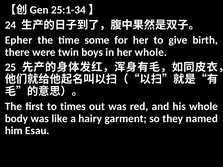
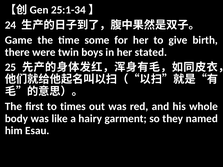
Epher: Epher -> Game (19, 40)
her whole: whole -> stated (151, 52)
